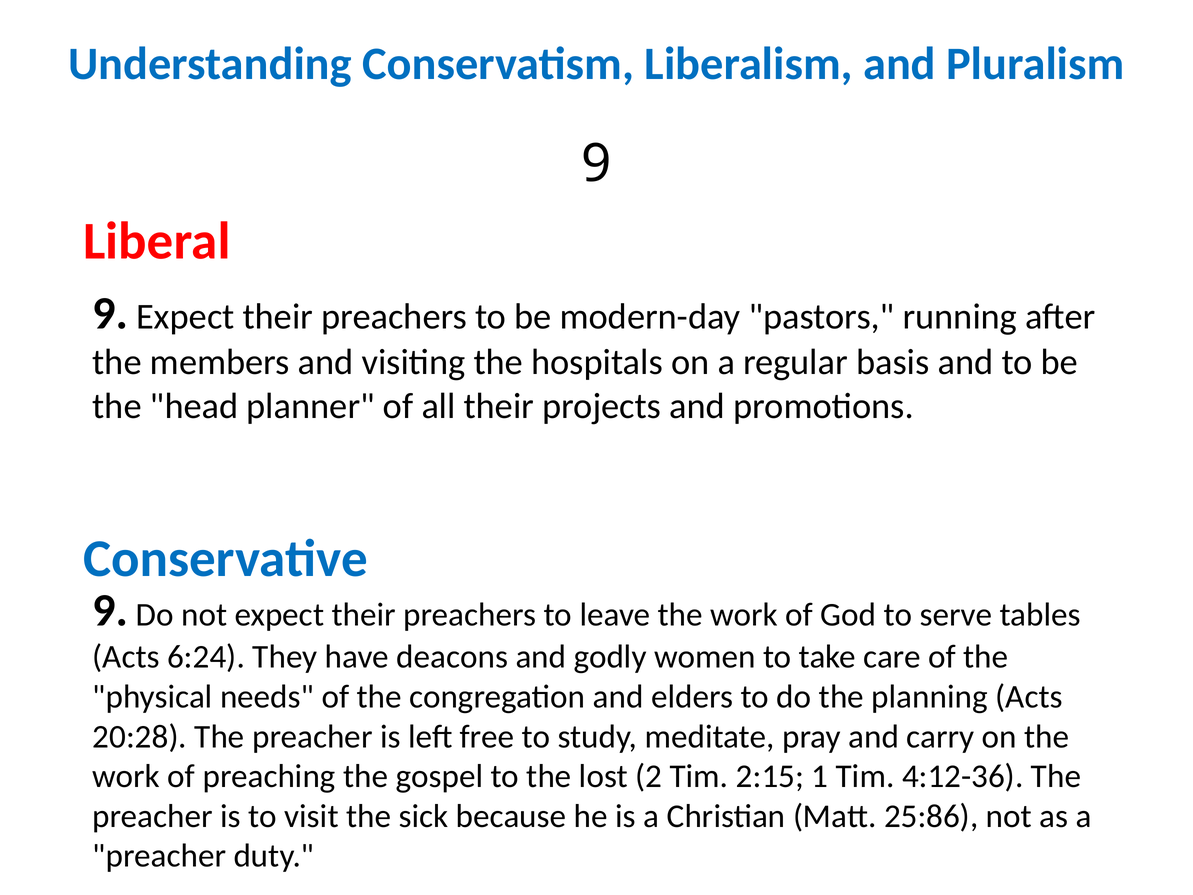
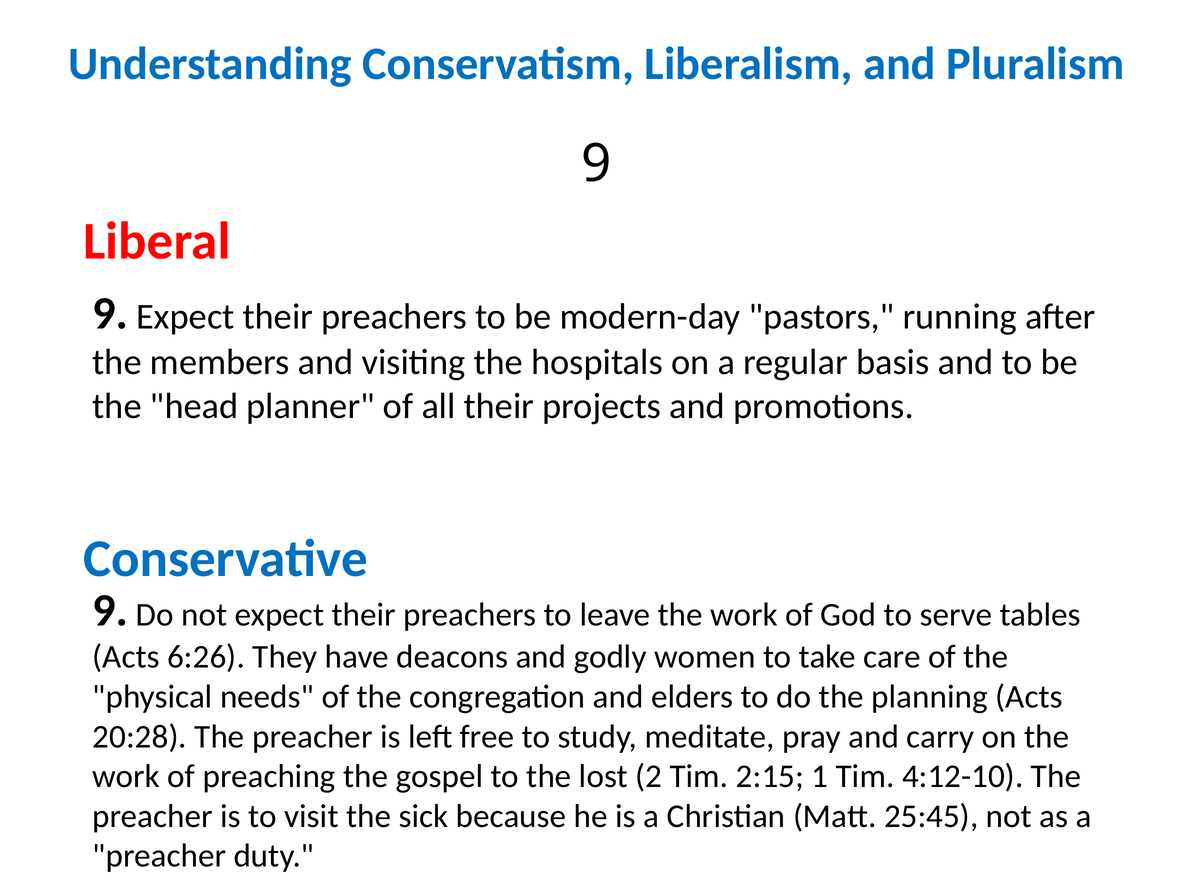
6:24: 6:24 -> 6:26 (206, 657)
4:12-36: 4:12-36 -> 4:12-10 (963, 776)
25:86: 25:86 -> 25:45 (931, 816)
